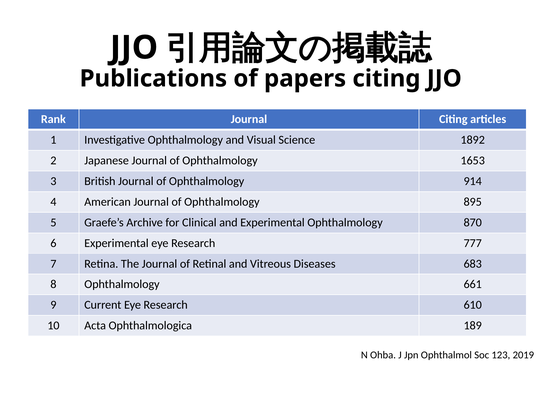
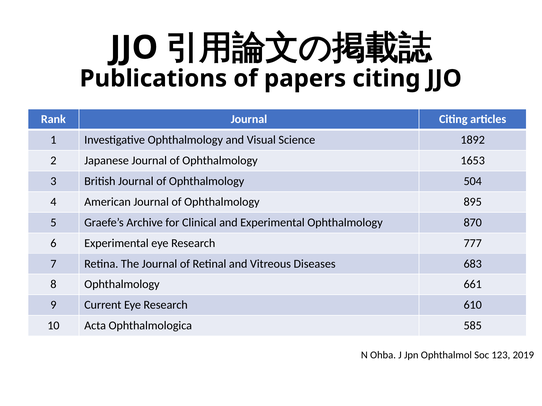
914: 914 -> 504 (473, 181)
189: 189 -> 585 (473, 326)
